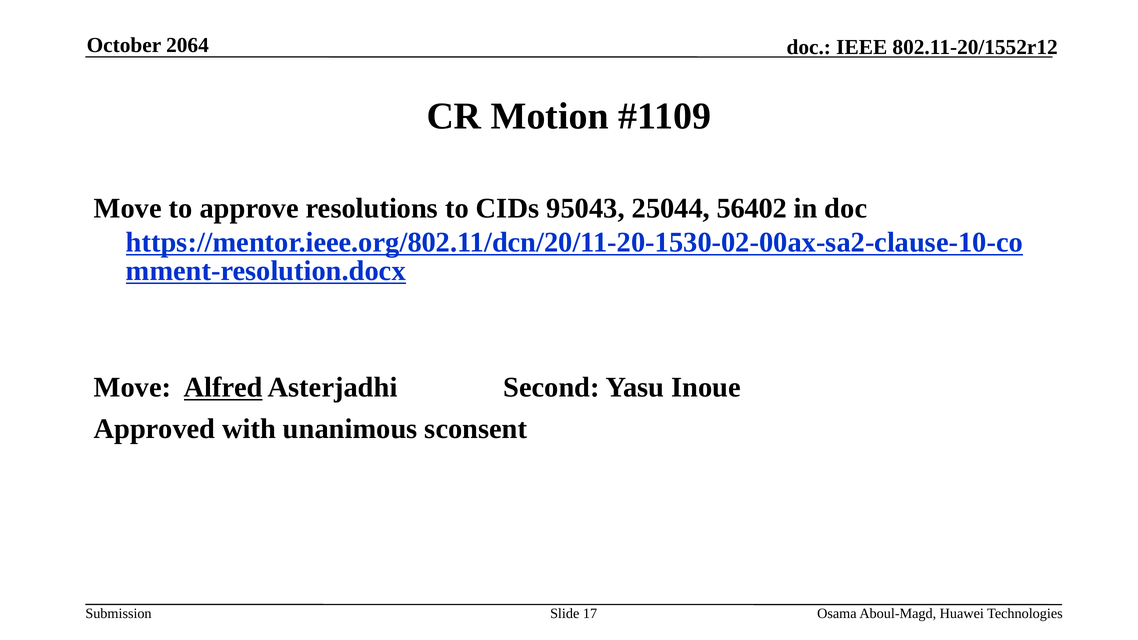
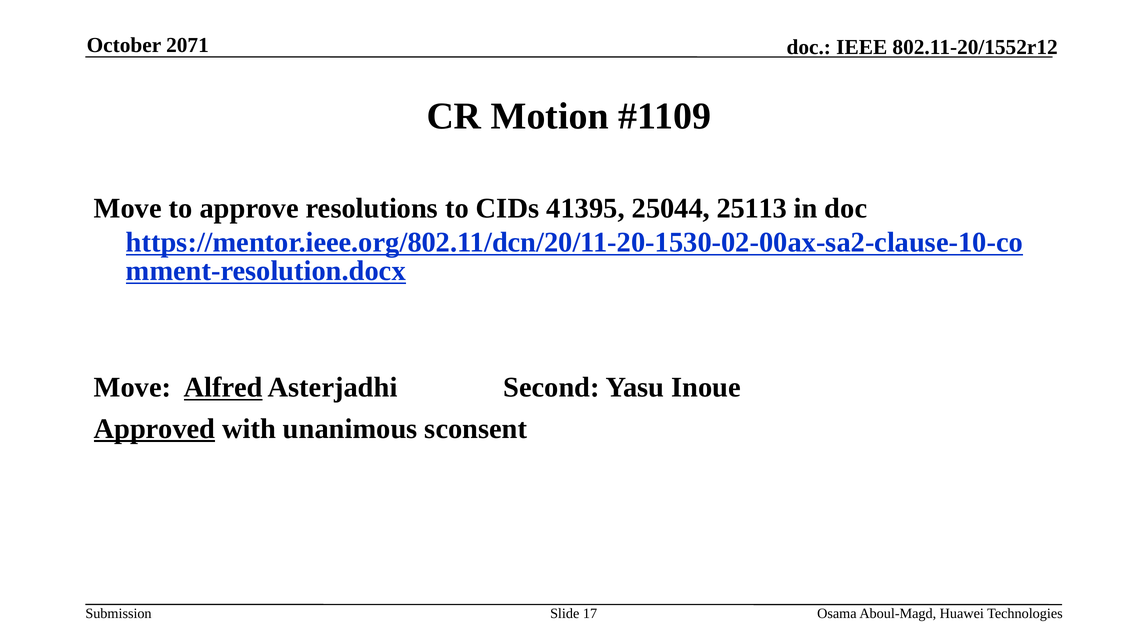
2064: 2064 -> 2071 (187, 45)
95043: 95043 -> 41395 (586, 208)
56402: 56402 -> 25113 (752, 208)
Approved underline: none -> present (155, 429)
